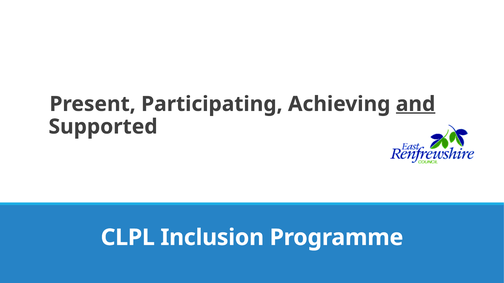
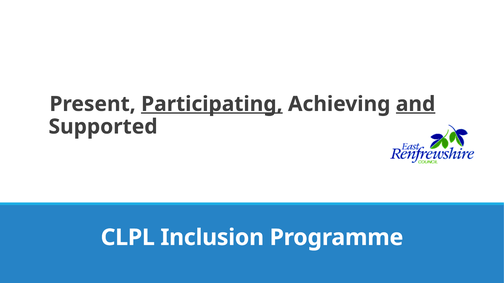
Participating underline: none -> present (212, 104)
